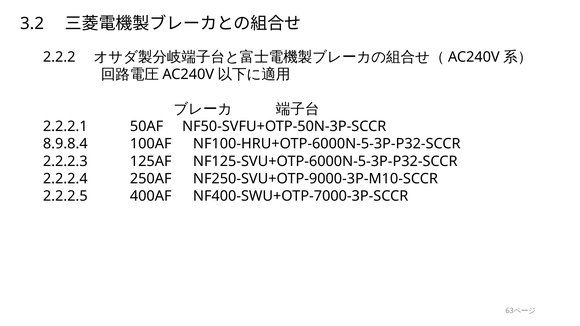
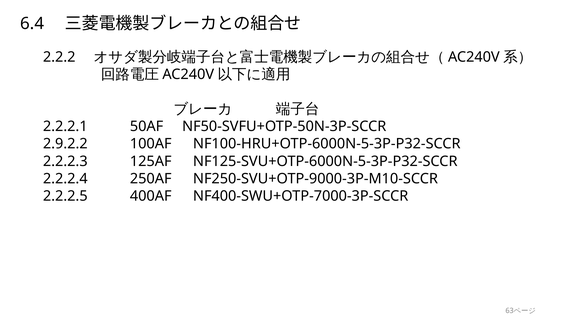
3.2: 3.2 -> 6.4 (32, 24)
8.9.8.4: 8.9.8.4 -> 2.9.2.2 (65, 144)
